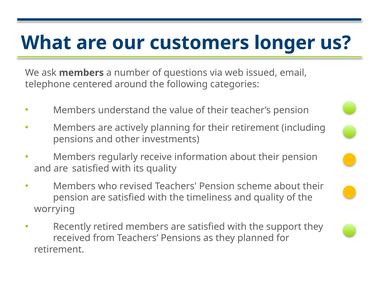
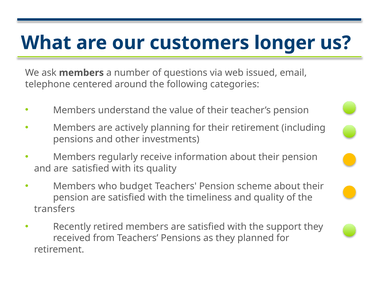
revised: revised -> budget (136, 186)
worrying: worrying -> transfers (54, 209)
